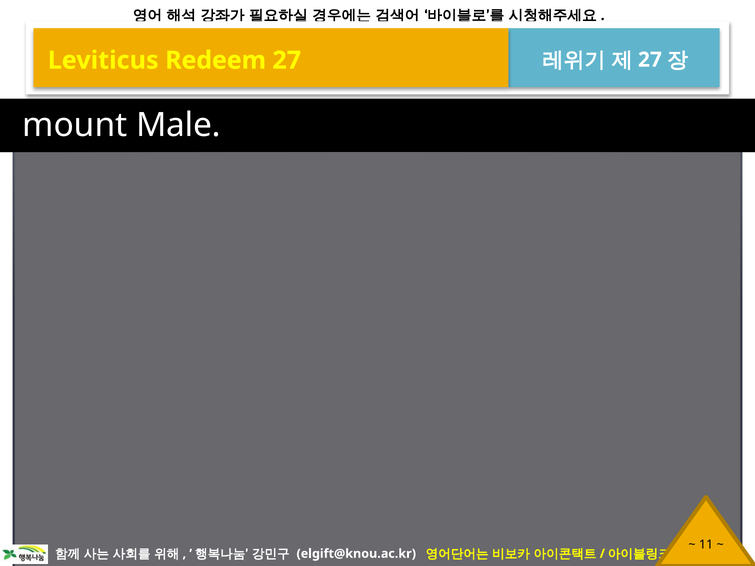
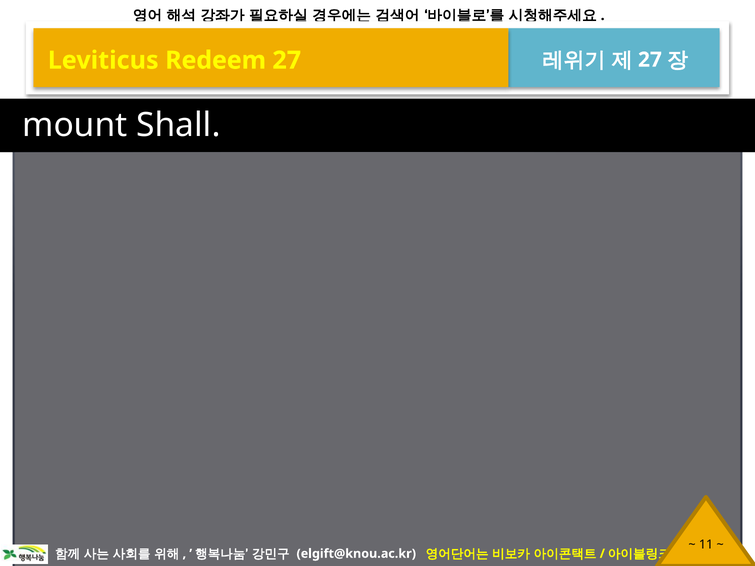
Male: Male -> Shall (178, 125)
